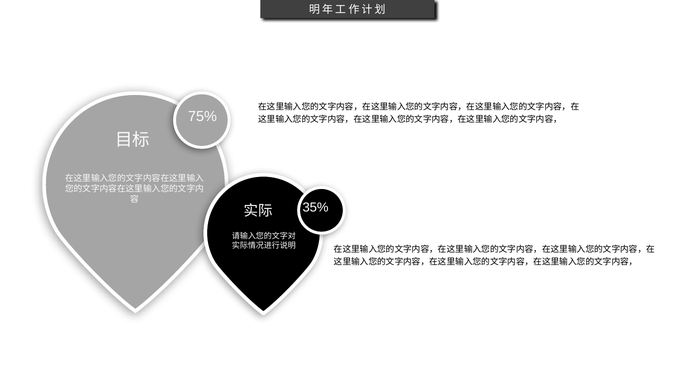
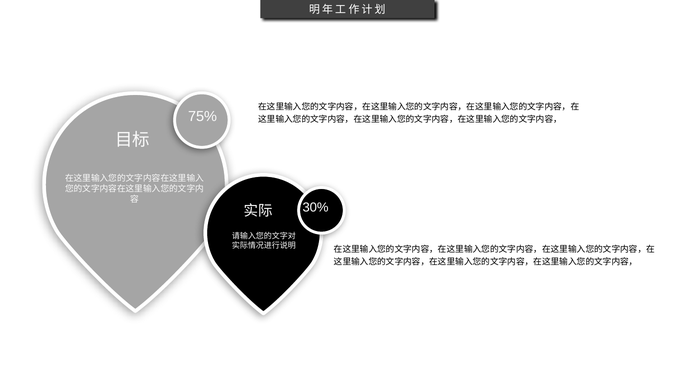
35%: 35% -> 30% (316, 208)
